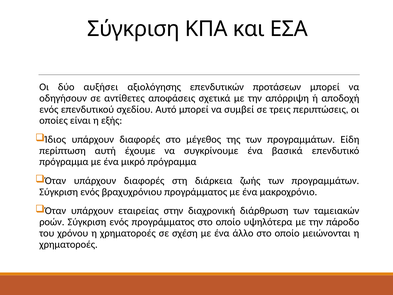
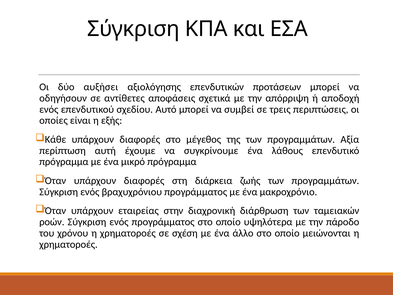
Ίδιος: Ίδιος -> Κάθε (56, 139)
Είδη: Είδη -> Αξία (350, 139)
βασικά: βασικά -> λάθους (287, 150)
